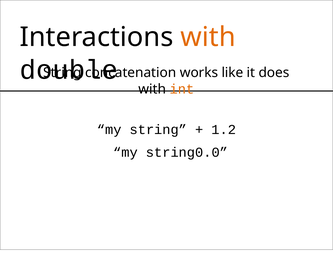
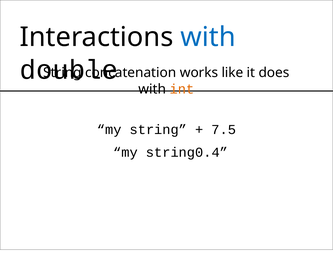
with colour: orange -> blue (208, 37)
1.2: 1.2 -> 7.5 (224, 130)
string0.0: string0.0 -> string0.4 (187, 152)
